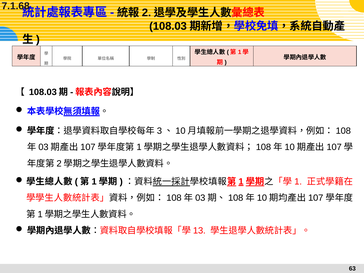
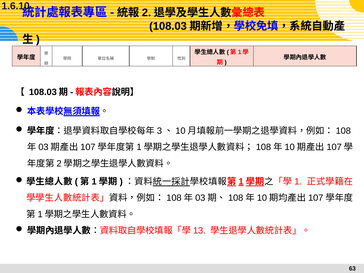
7.1.68: 7.1.68 -> 1.6.10 (16, 6)
